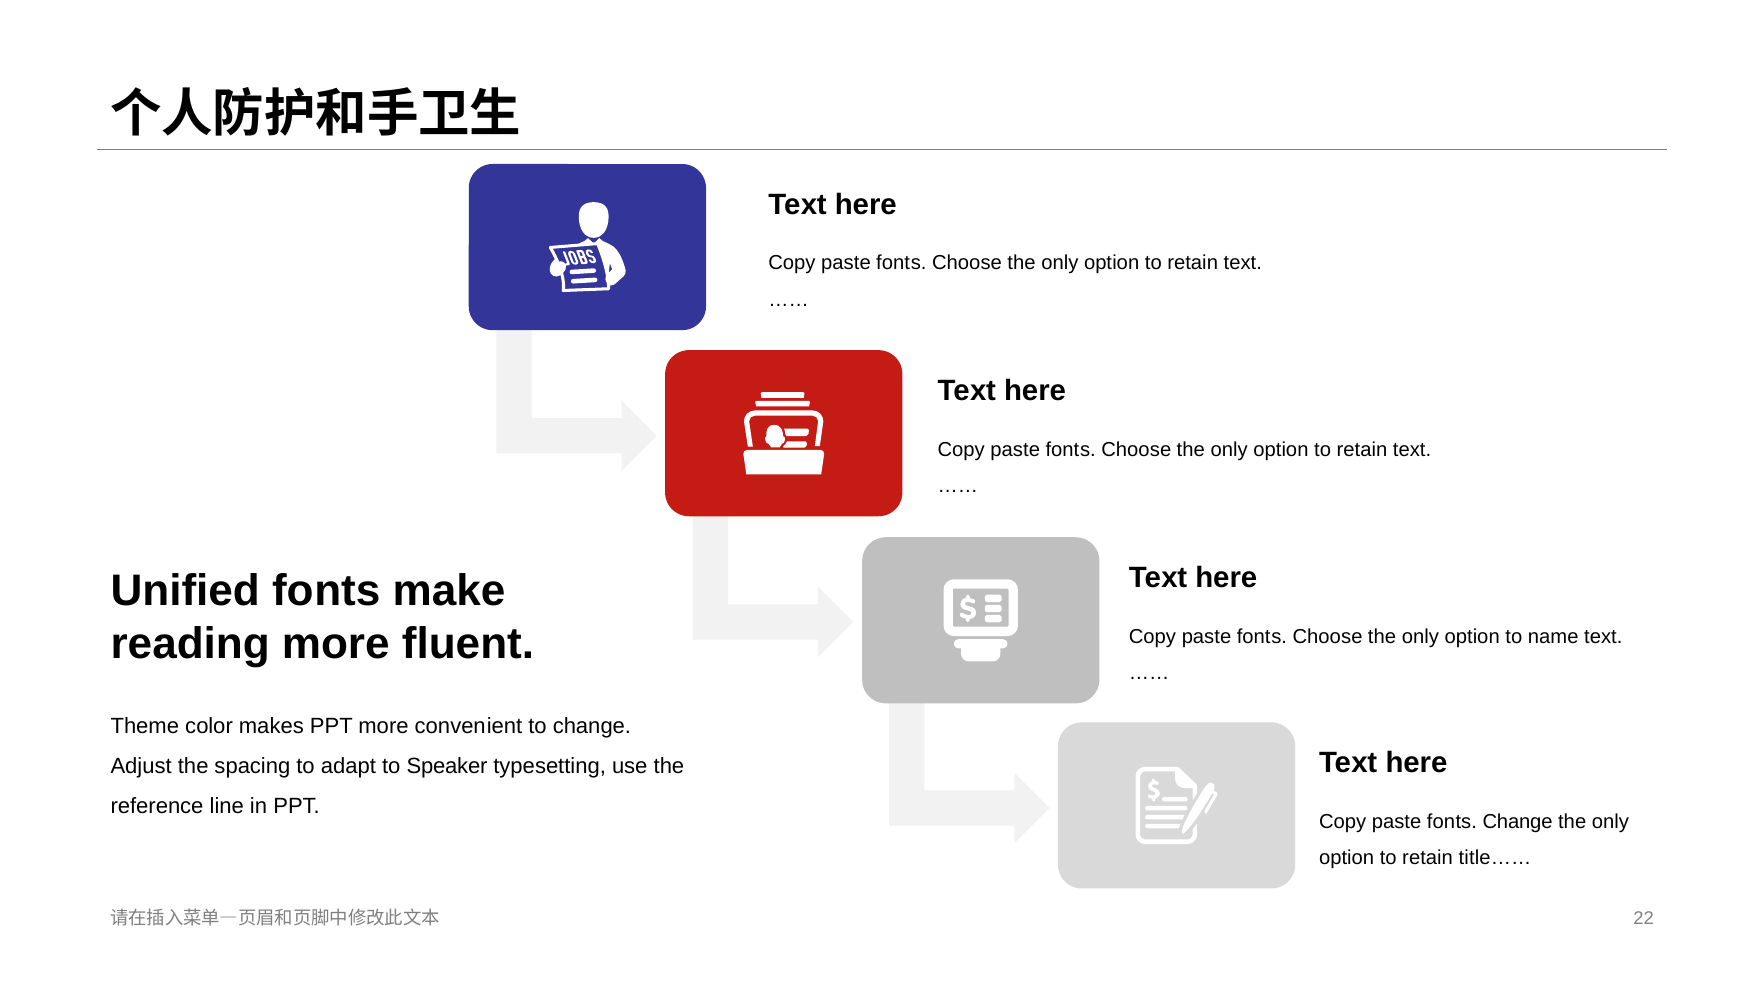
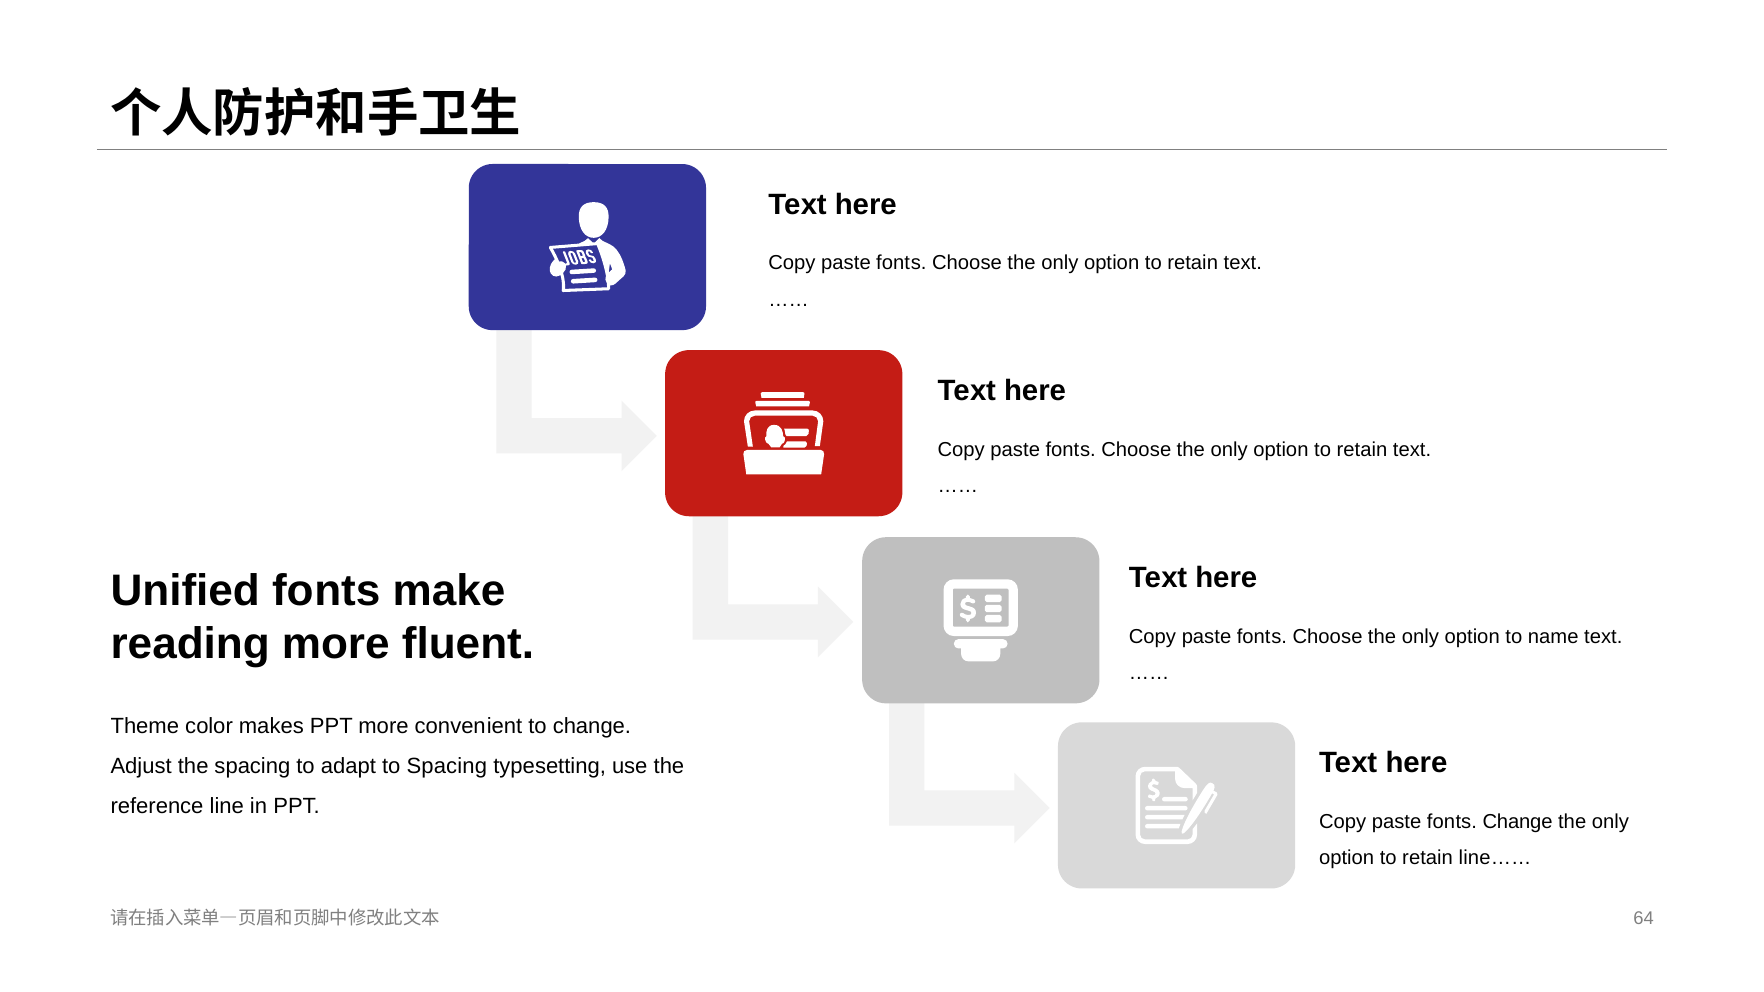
to Speaker: Speaker -> Spacing (447, 766)
title……: title…… -> line…… (1495, 858)
22: 22 -> 64 (1644, 919)
